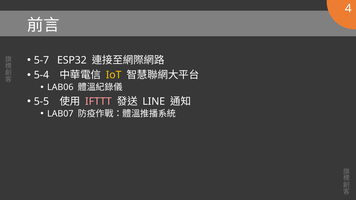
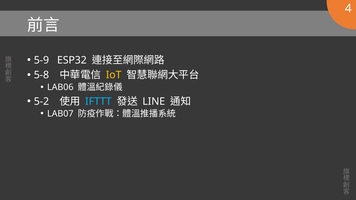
5-7: 5-7 -> 5-9 (41, 60)
5-4: 5-4 -> 5-8 (41, 75)
5-5: 5-5 -> 5-2 (41, 102)
IFTTT colour: pink -> light blue (98, 102)
